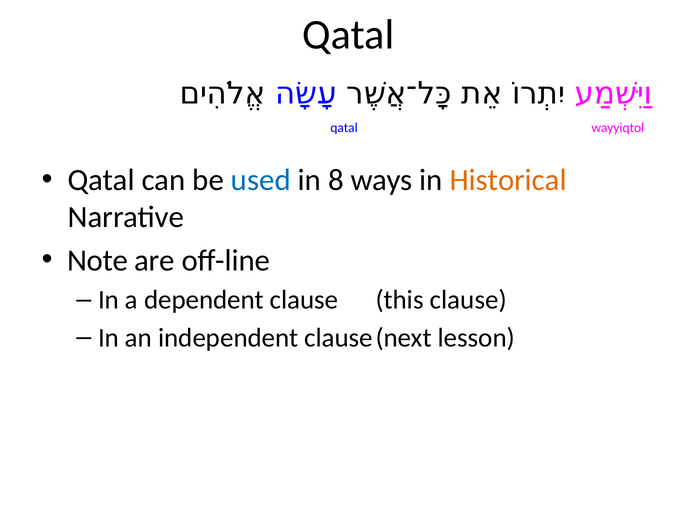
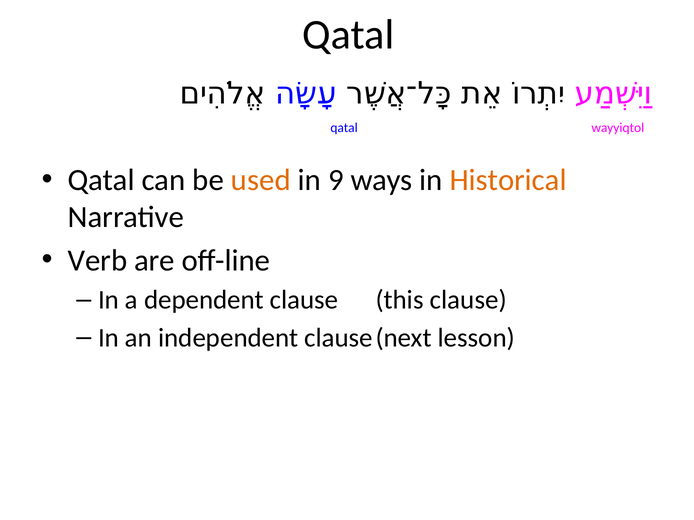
used colour: blue -> orange (261, 180)
8: 8 -> 9 (336, 180)
Note: Note -> Verb (97, 261)
